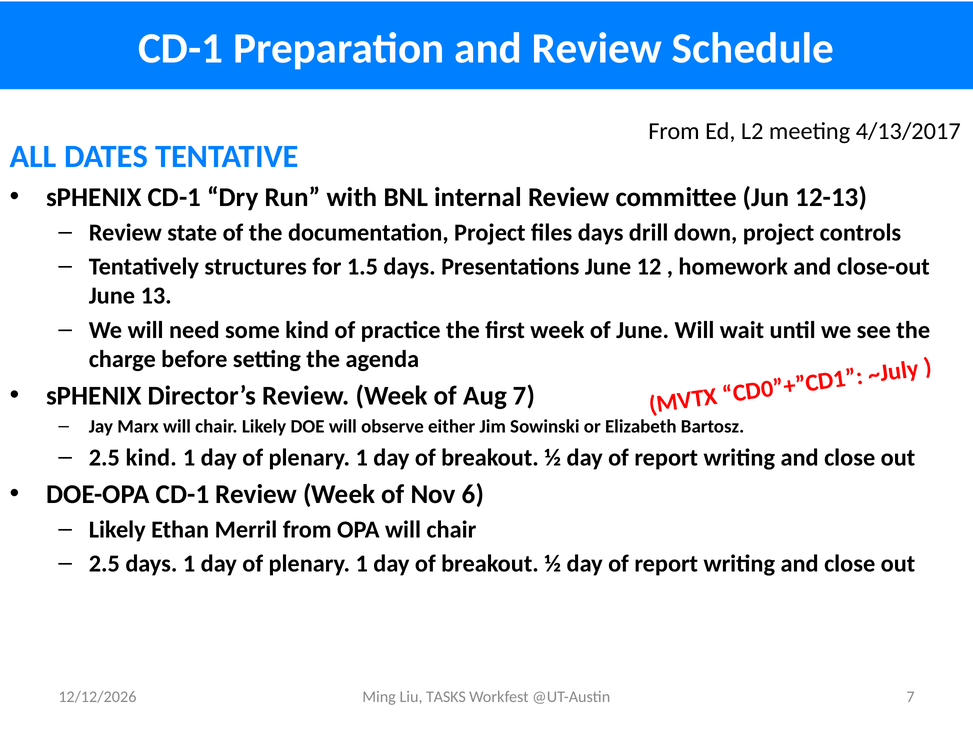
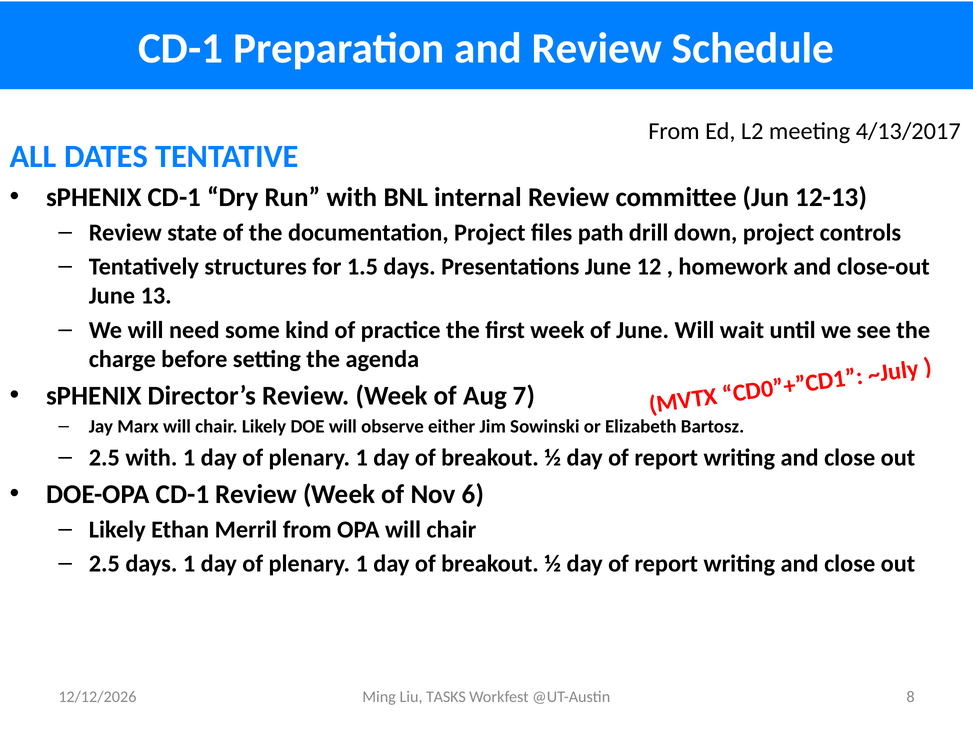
files days: days -> path (601, 233)
2.5 kind: kind -> with (151, 458)
@UT-Austin 7: 7 -> 8 (911, 697)
